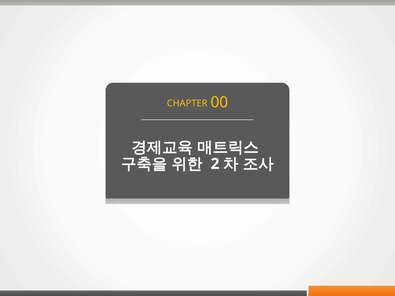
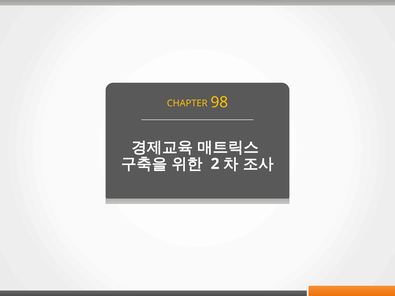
00: 00 -> 98 (219, 102)
